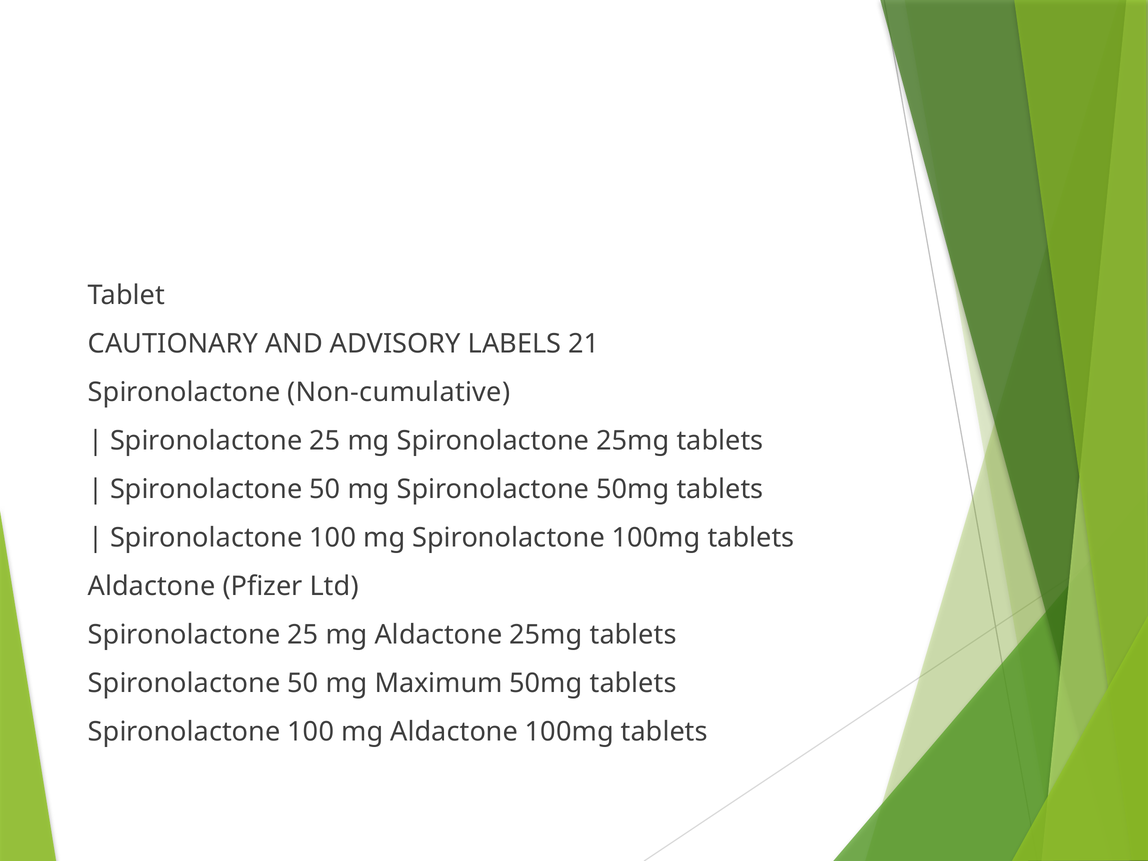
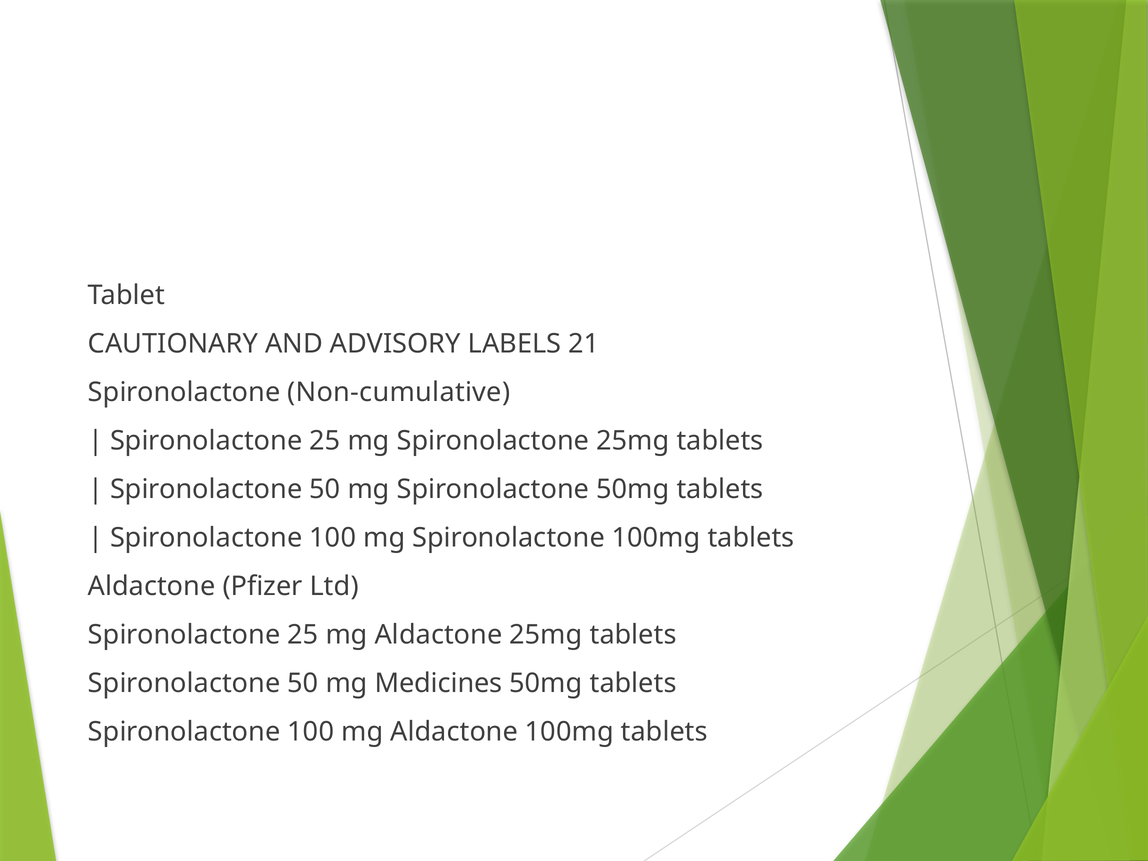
Maximum: Maximum -> Medicines (439, 683)
